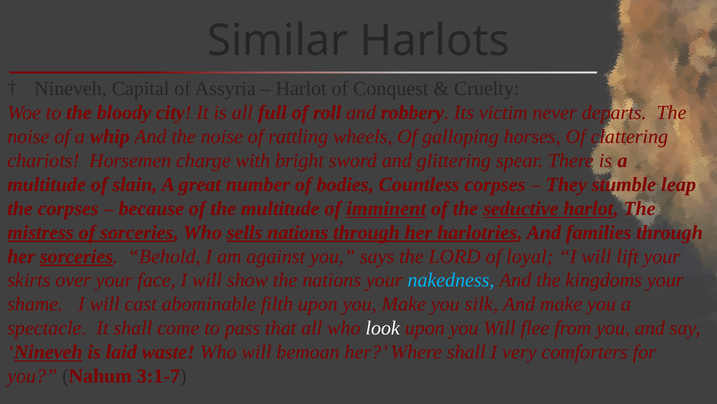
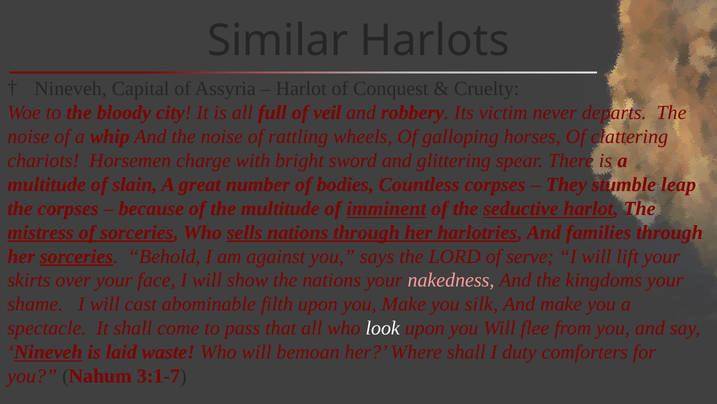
roll: roll -> veil (327, 113)
loyal: loyal -> serve (530, 256)
nakedness colour: light blue -> pink (451, 280)
very: very -> duty (519, 352)
